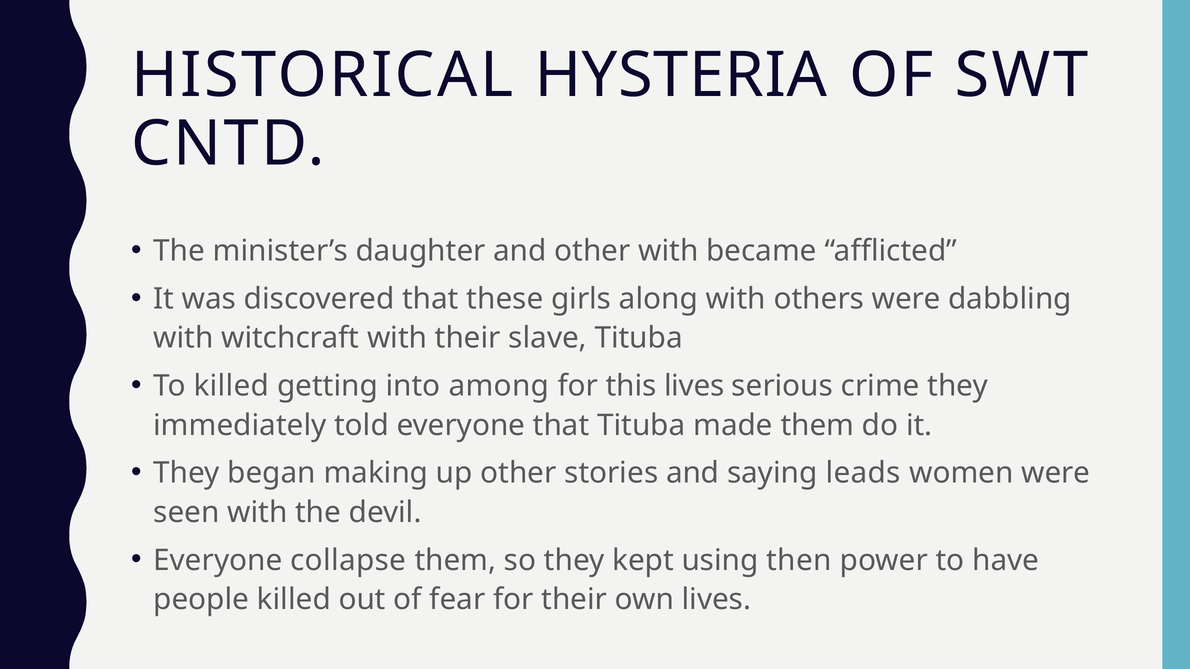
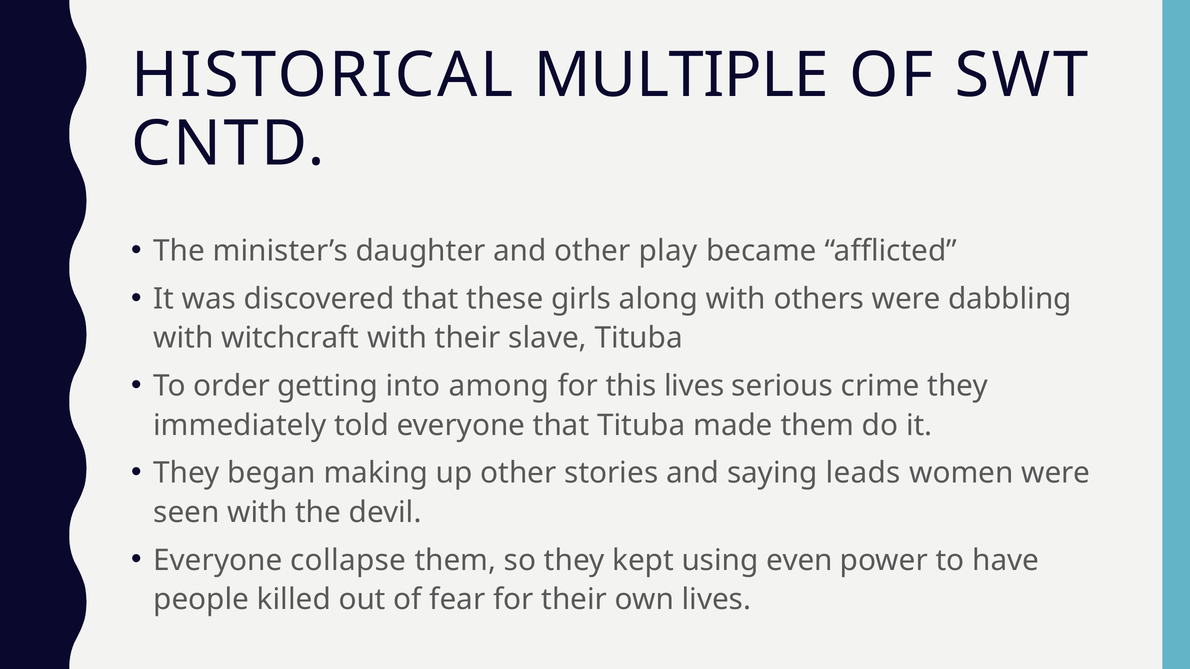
HYSTERIA: HYSTERIA -> MULTIPLE (681, 76)
other with: with -> play (668, 251)
To killed: killed -> order (232, 386)
then: then -> even (799, 561)
